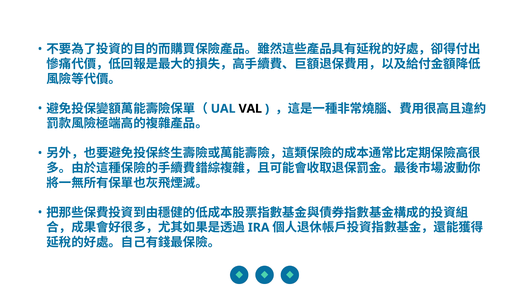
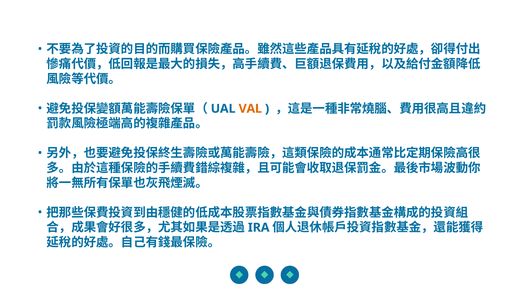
VAL colour: black -> orange (250, 109)
